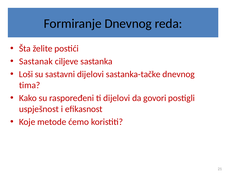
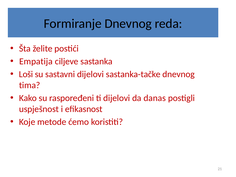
Sastanak: Sastanak -> Empatija (36, 61)
govori: govori -> danas (155, 98)
